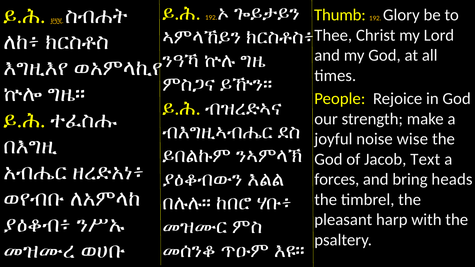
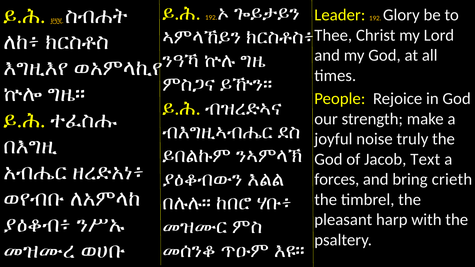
Thumb: Thumb -> Leader (340, 15)
wise: wise -> truly (412, 139)
heads: heads -> crieth (452, 180)
